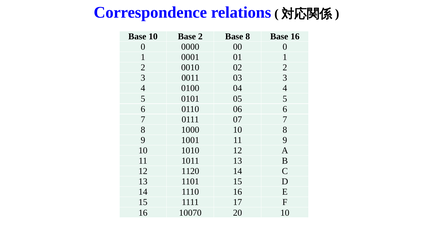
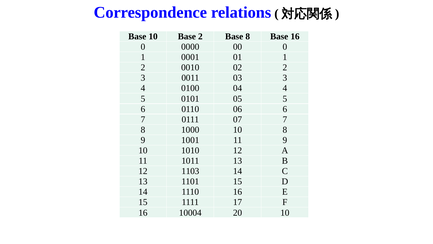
1120: 1120 -> 1103 (190, 171)
10070: 10070 -> 10004 (190, 212)
